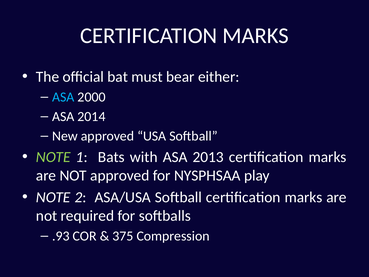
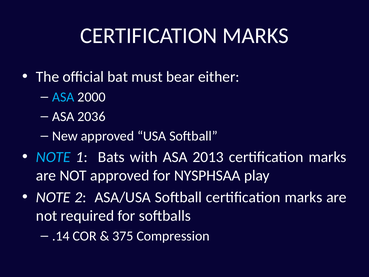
2014: 2014 -> 2036 (91, 117)
NOTE colour: light green -> light blue (53, 157)
.93: .93 -> .14 (61, 236)
